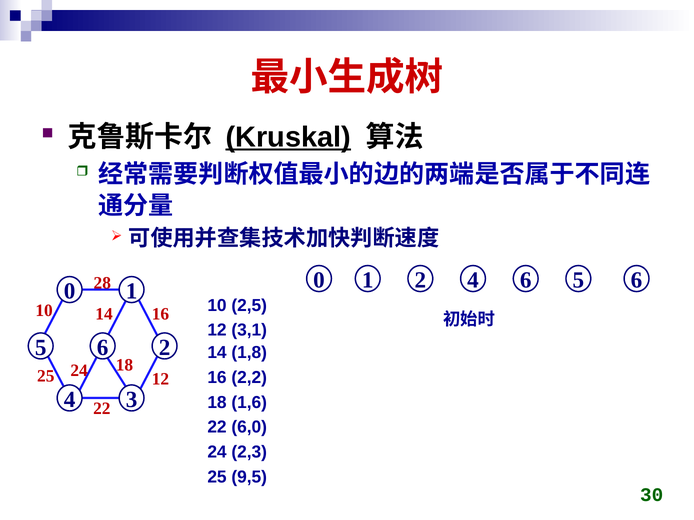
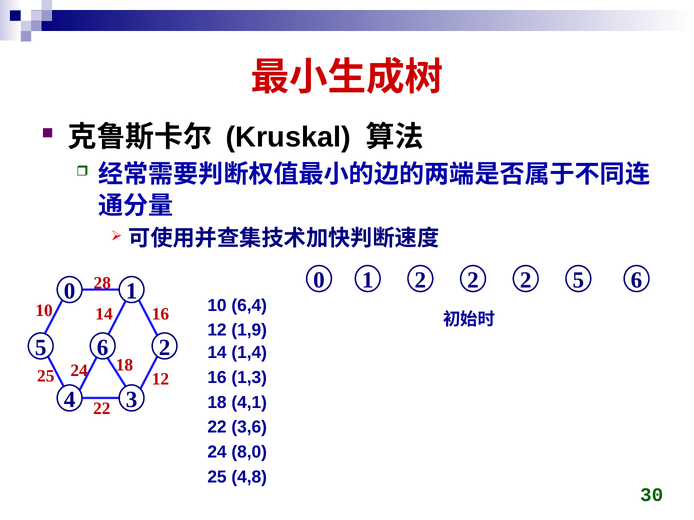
Kruskal underline: present -> none (288, 137)
1 4: 4 -> 2 (473, 280)
0 6: 6 -> 2 (526, 280)
2,5: 2,5 -> 6,4 (249, 306)
3,1: 3,1 -> 1,9 (249, 330)
1,8: 1,8 -> 1,4 (249, 353)
2,2: 2,2 -> 1,3 (249, 378)
1,6: 1,6 -> 4,1 (249, 403)
6,0: 6,0 -> 3,6 (249, 428)
2,3: 2,3 -> 8,0 (249, 453)
9,5: 9,5 -> 4,8 (249, 478)
